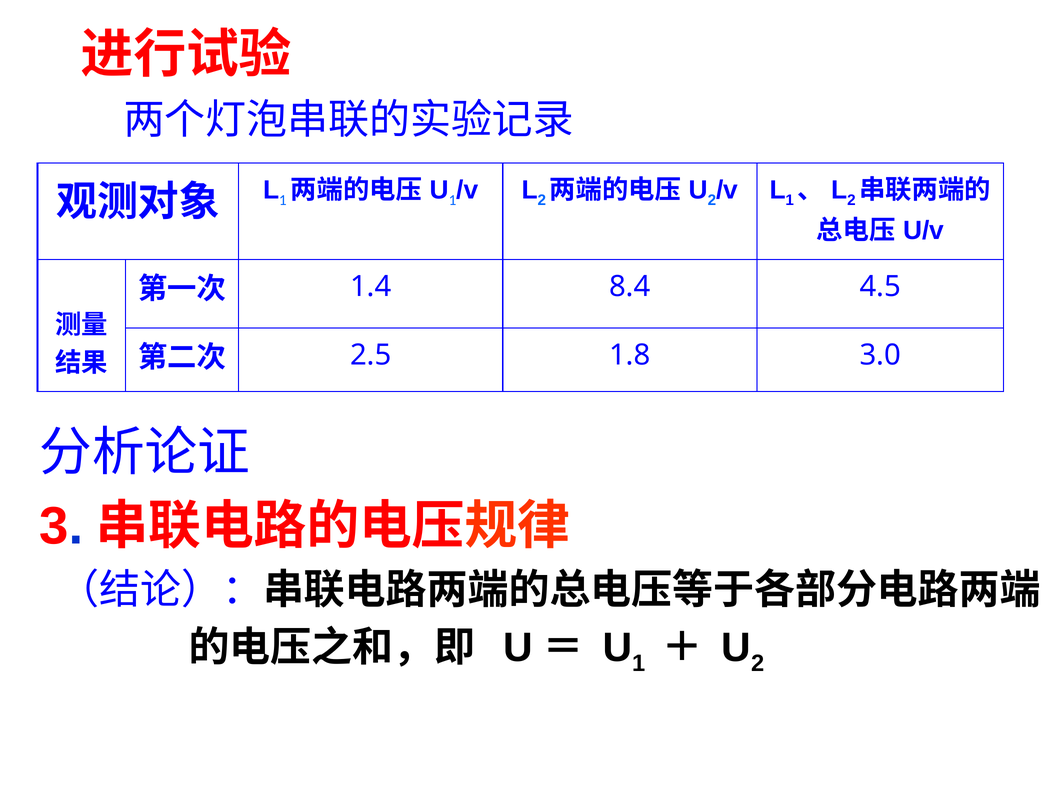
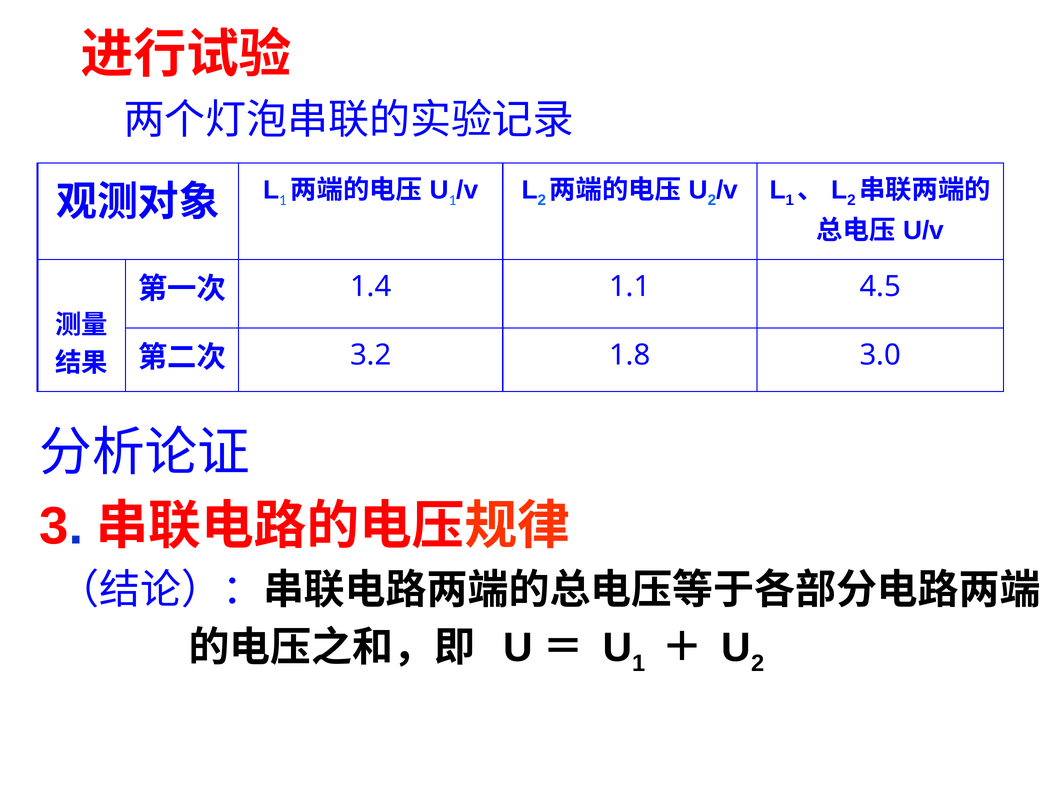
8.4: 8.4 -> 1.1 (630, 286)
2.5: 2.5 -> 3.2 (371, 355)
